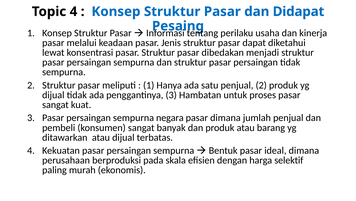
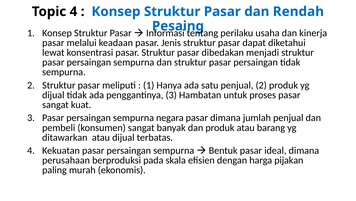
Didapat: Didapat -> Rendah (298, 12)
selektif: selektif -> pijakan (289, 160)
